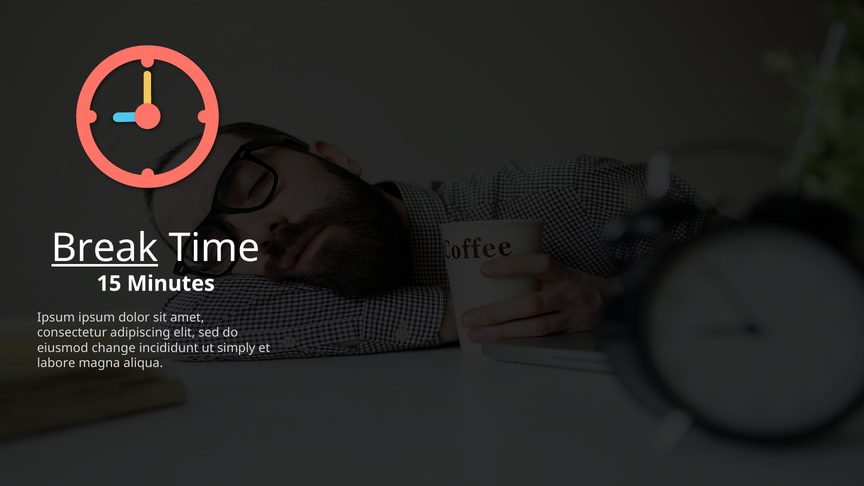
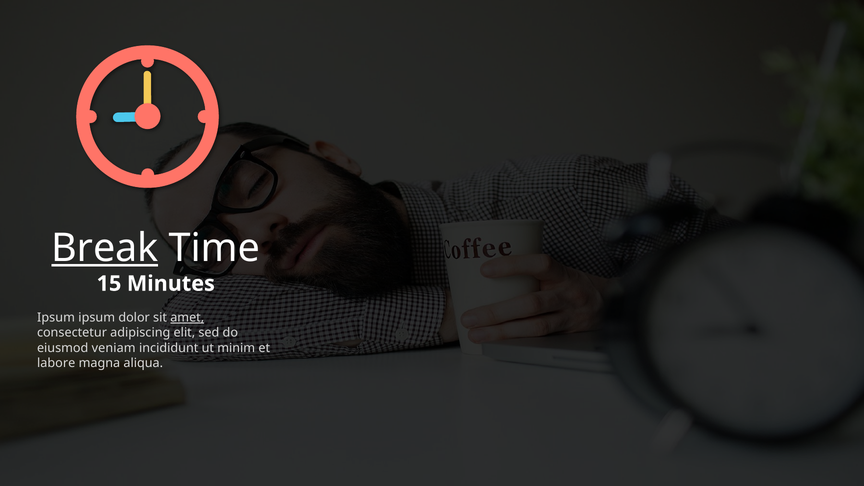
amet underline: none -> present (187, 318)
change: change -> veniam (114, 348)
simply: simply -> minim (236, 348)
